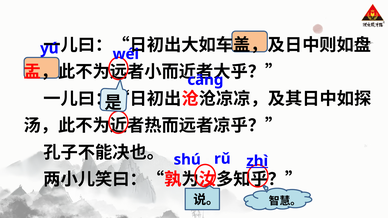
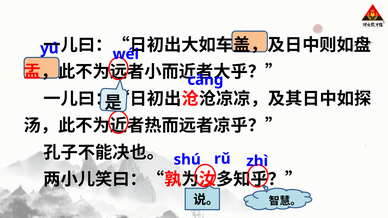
zhì underline: present -> none (257, 161)
